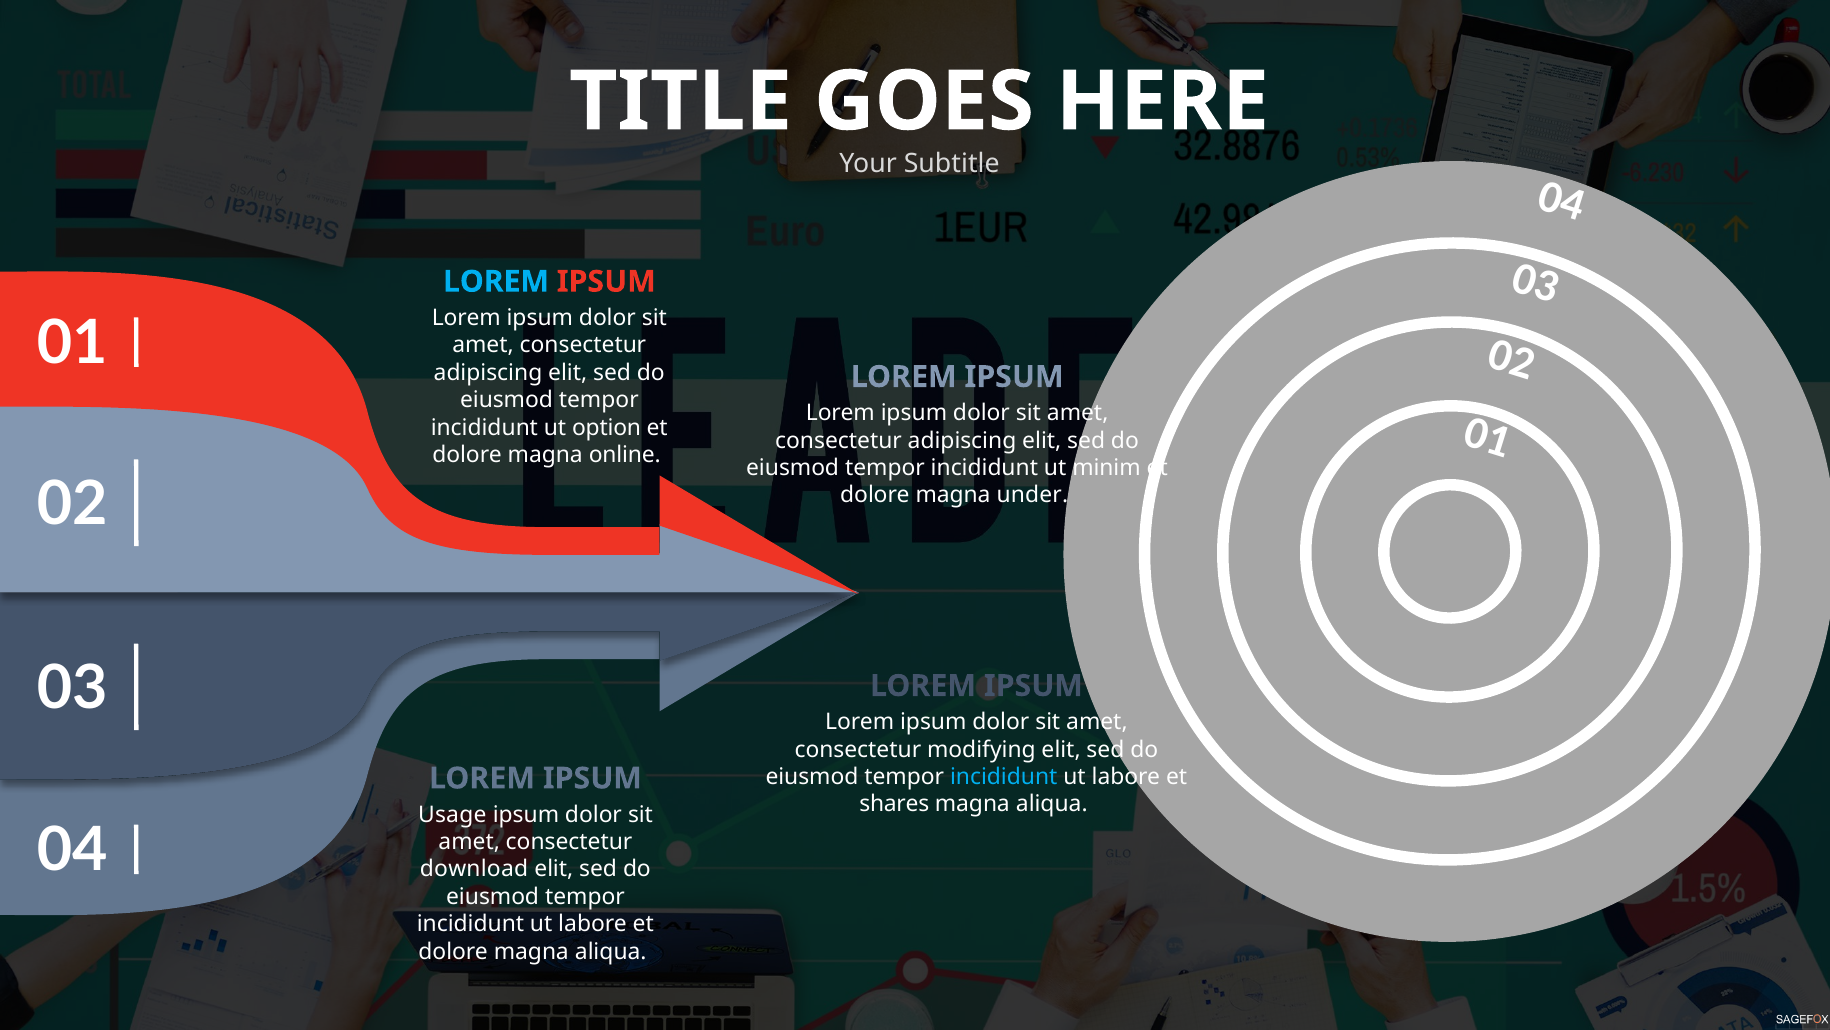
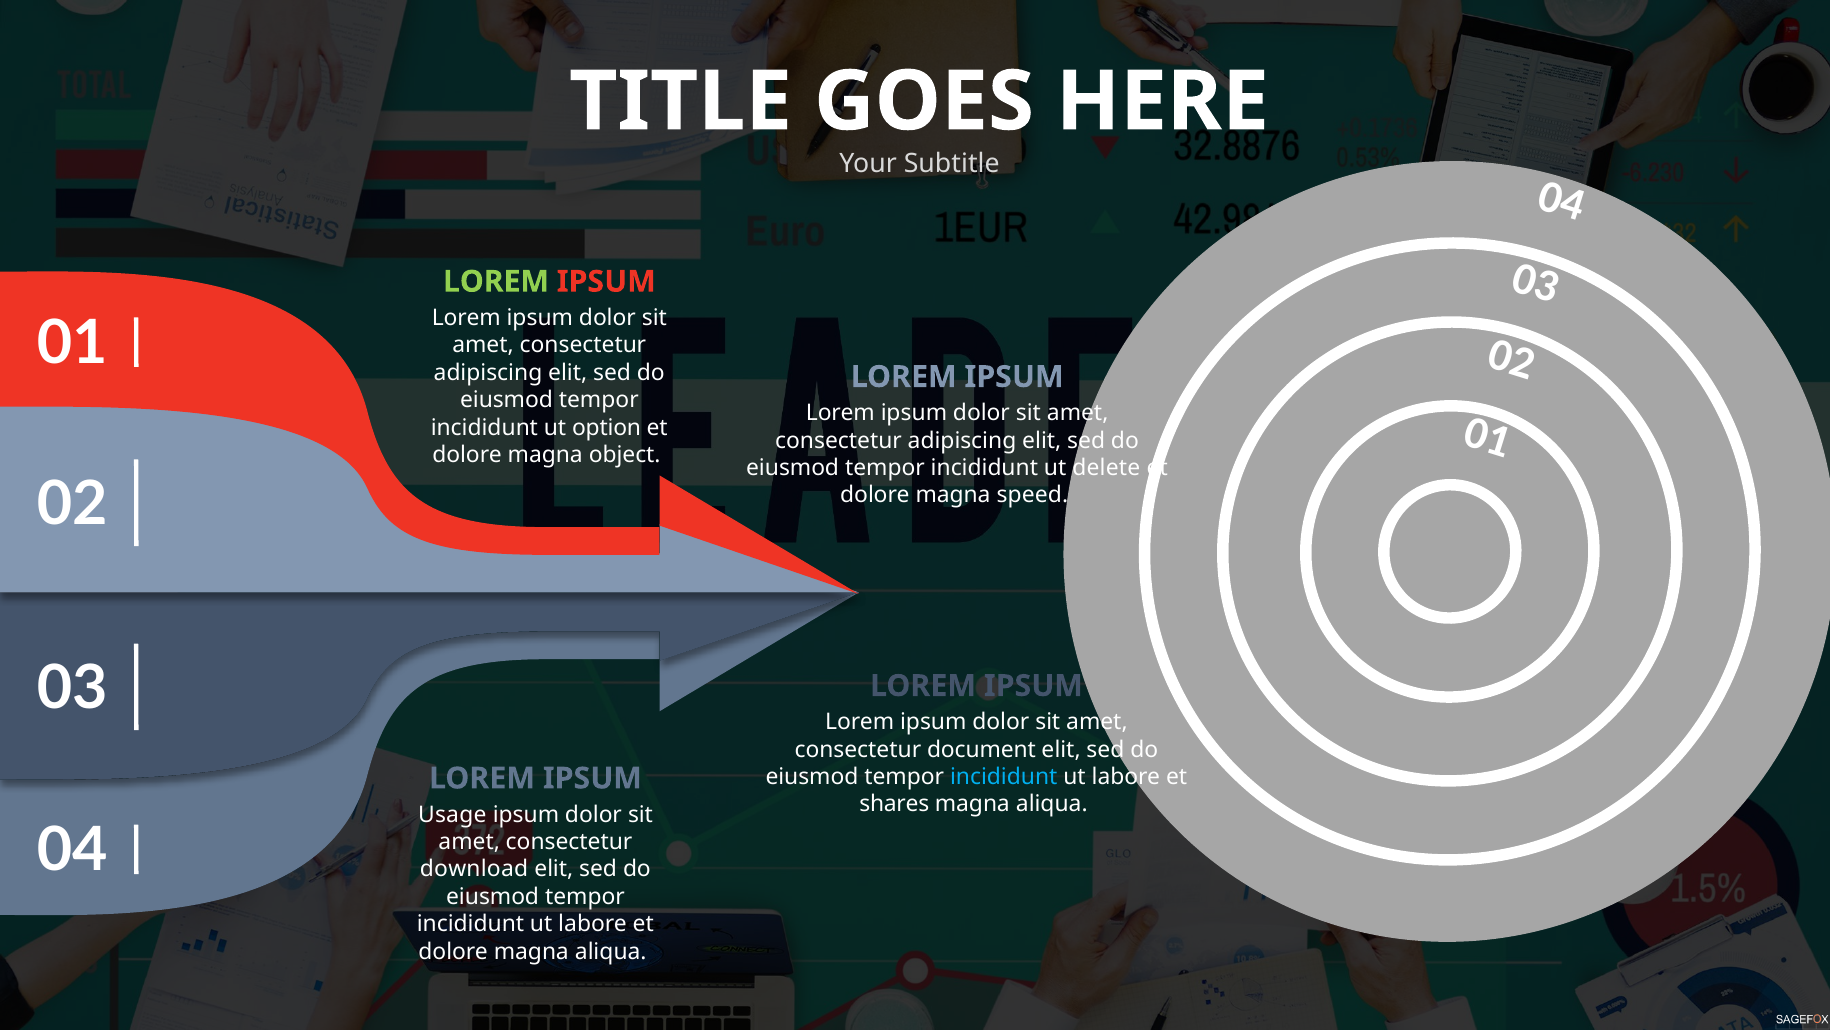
LOREM colour: light blue -> light green (496, 281)
online: online -> object (625, 455)
minim: minim -> delete (1106, 468)
under: under -> speed (1032, 495)
modifying: modifying -> document (981, 749)
